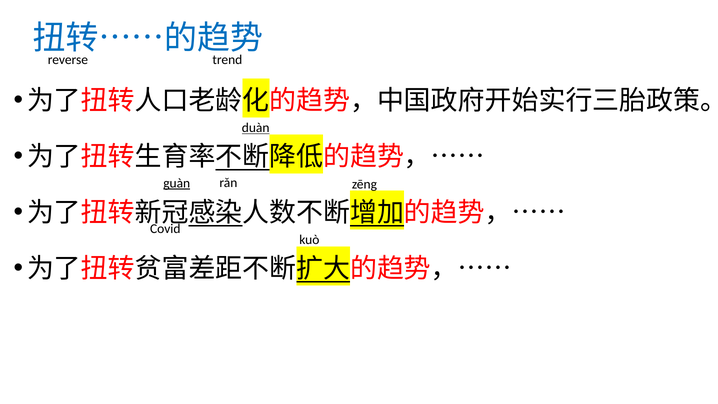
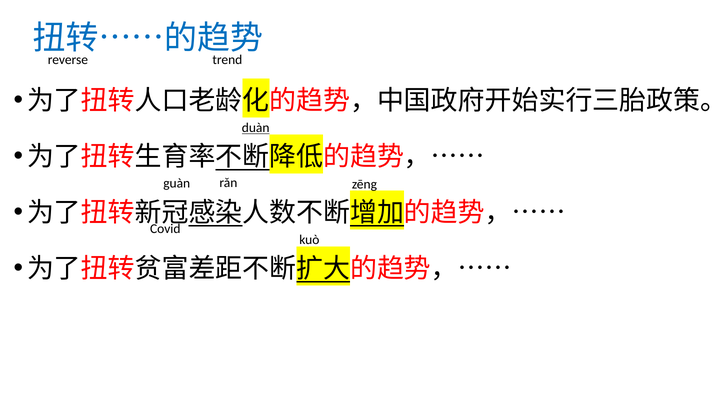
guàn underline: present -> none (177, 183)
